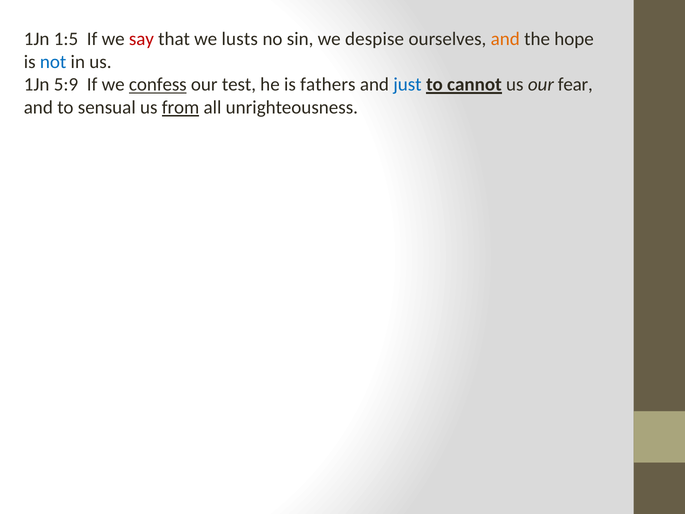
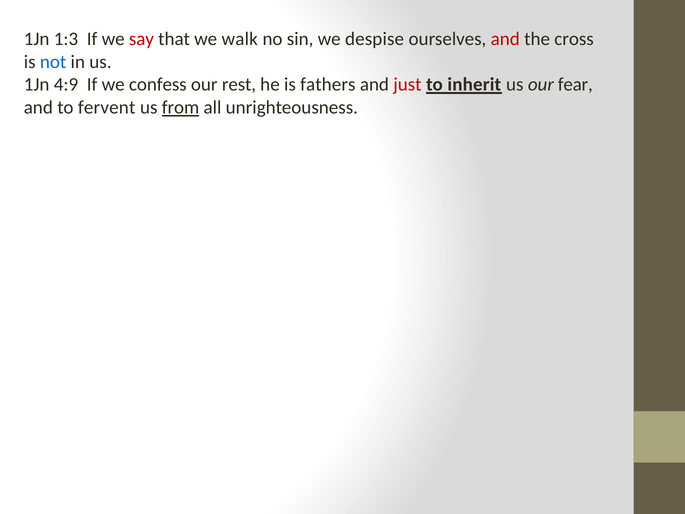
1:5: 1:5 -> 1:3 (66, 39)
lusts: lusts -> walk (240, 39)
and colour: orange -> red (505, 39)
hope: hope -> cross (574, 39)
5:9: 5:9 -> 4:9 (66, 85)
confess underline: present -> none (158, 85)
test: test -> rest (239, 85)
just colour: blue -> red (407, 85)
cannot: cannot -> inherit (474, 85)
sensual: sensual -> fervent (107, 107)
